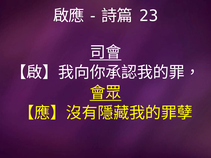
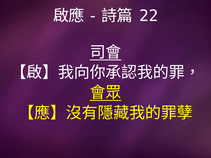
23: 23 -> 22 (149, 16)
